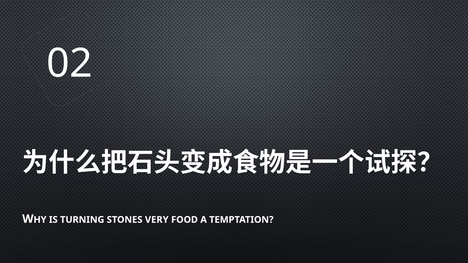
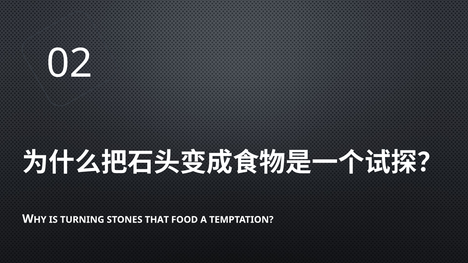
VERY: VERY -> THAT (157, 220)
